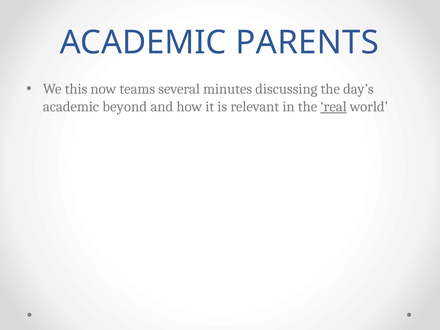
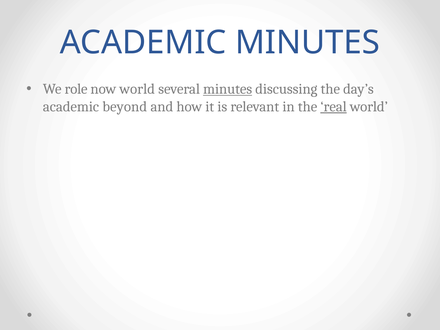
ACADEMIC PARENTS: PARENTS -> MINUTES (308, 43)
this: this -> role (76, 89)
now teams: teams -> world (137, 89)
minutes underline: none -> present (228, 89)
